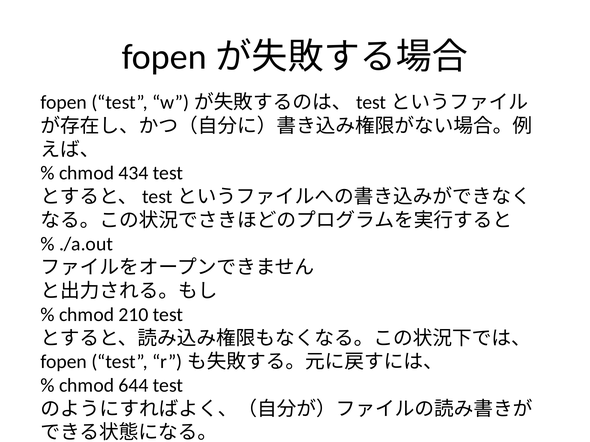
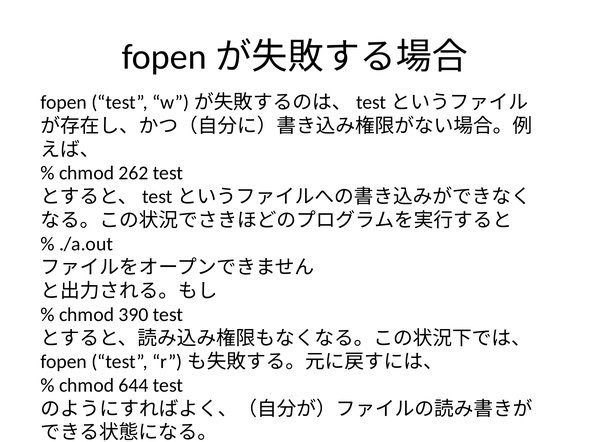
434: 434 -> 262 (133, 173)
210: 210 -> 390 (133, 315)
